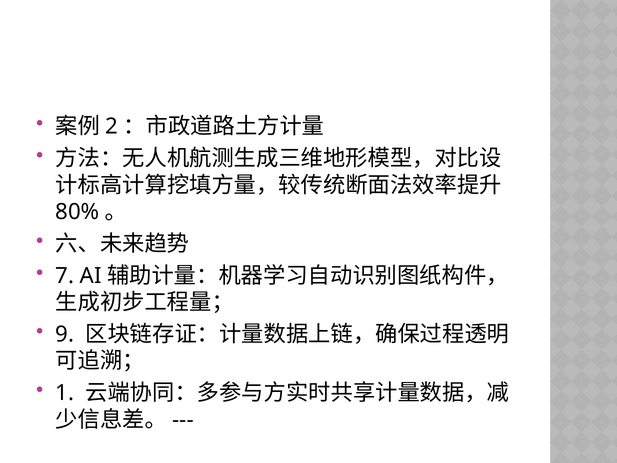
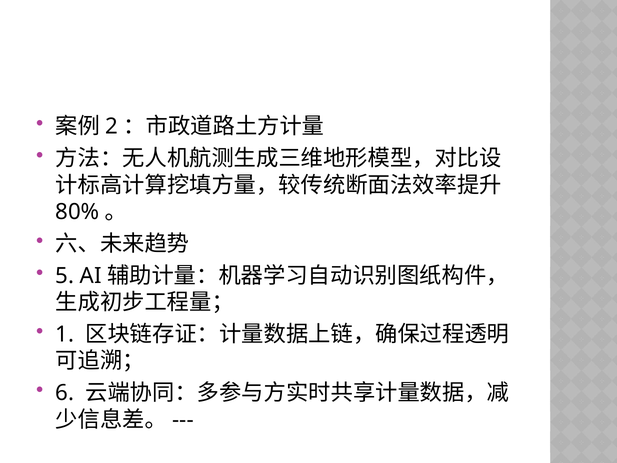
7: 7 -> 5 (65, 276)
9: 9 -> 1 (65, 334)
1: 1 -> 6 (65, 393)
